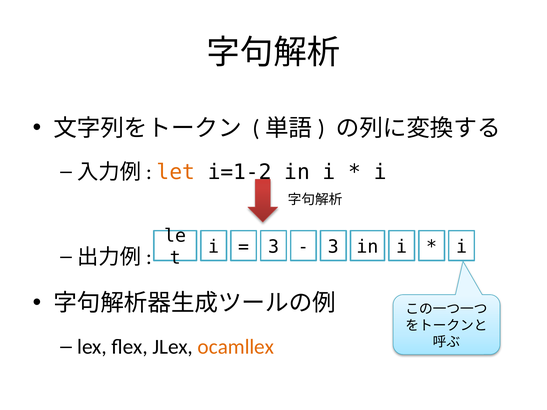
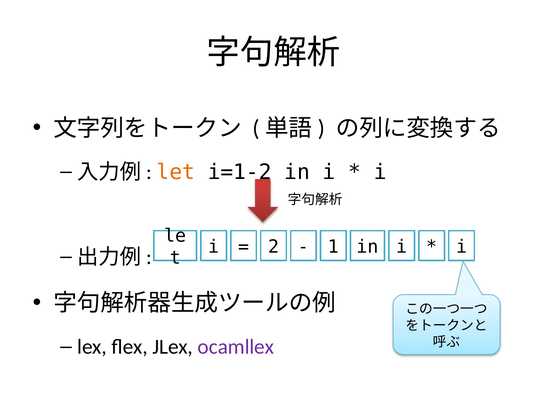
3: 3 -> 2 (274, 247)
3: 3 -> 1 (333, 247)
ocamllex colour: orange -> purple (236, 347)
